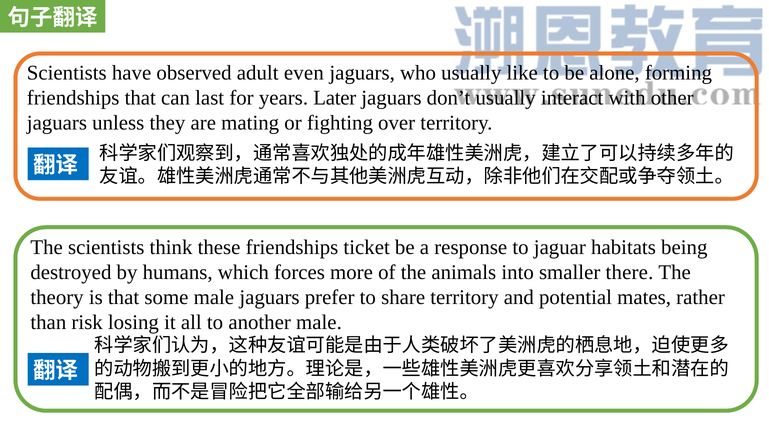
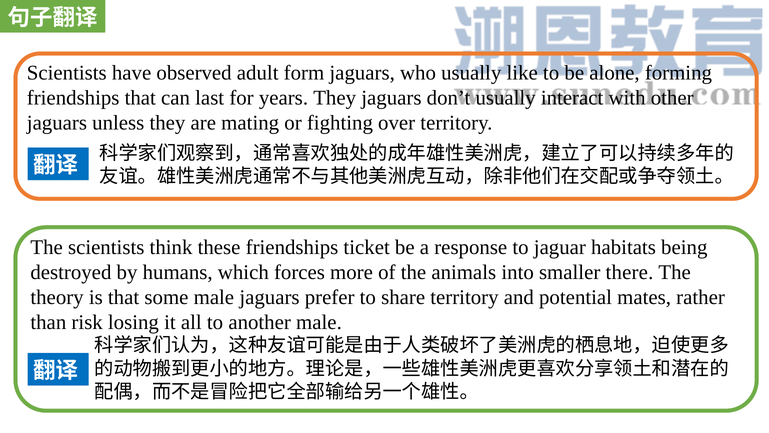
even: even -> form (304, 73)
years Later: Later -> They (335, 98)
